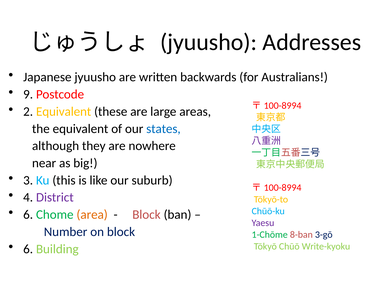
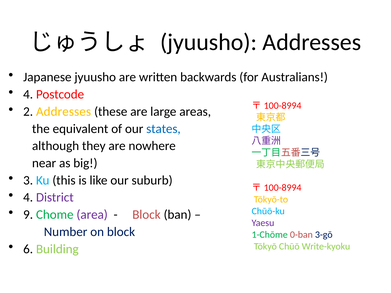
9: 9 -> 4 (28, 94)
2 Equivalent: Equivalent -> Addresses (64, 112)
6: 6 -> 9 (28, 215)
area colour: orange -> purple (92, 215)
8-ban: 8-ban -> 0-ban (301, 235)
